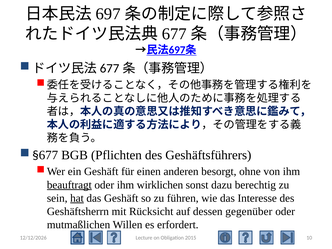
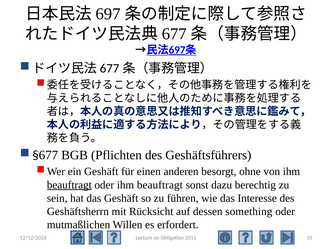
oder ihm wirklichen: wirklichen -> beauftragt (160, 185)
hat underline: present -> none (77, 198)
gegenüber: gegenüber -> something (249, 211)
